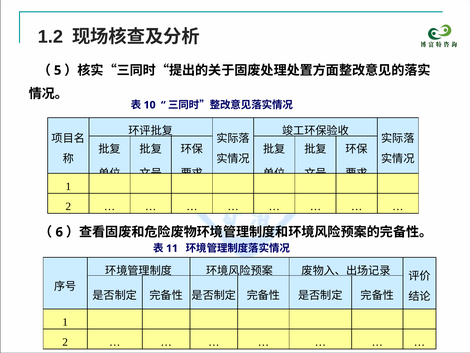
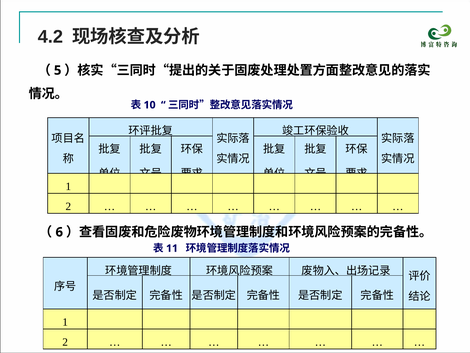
1.2: 1.2 -> 4.2 (50, 37)
